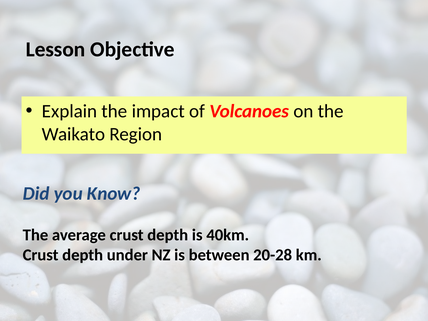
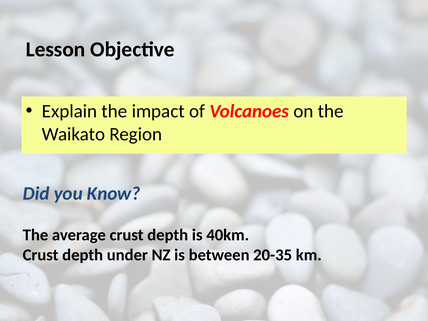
20-28: 20-28 -> 20-35 (273, 255)
